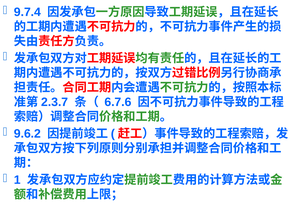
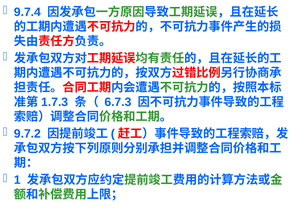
2.3.7: 2.3.7 -> 1.7.3 (55, 102)
6.7.6: 6.7.6 -> 6.7.3 (118, 102)
9.6.2: 9.6.2 -> 9.7.2 (27, 134)
